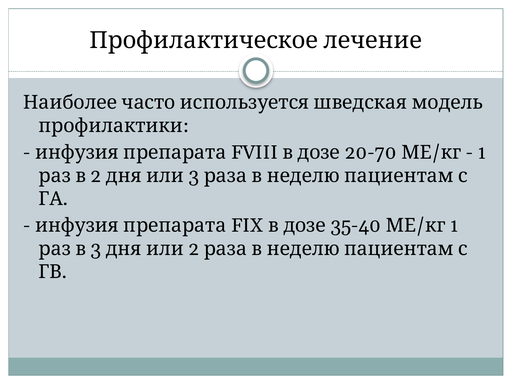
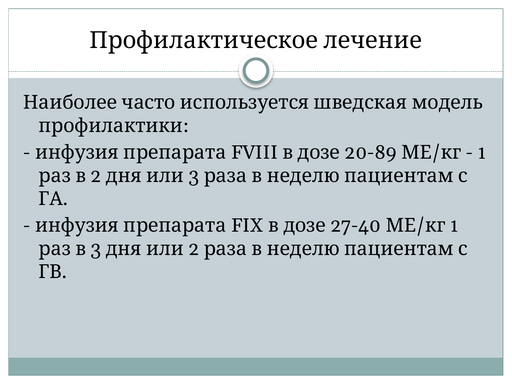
20-70: 20-70 -> 20-89 (371, 153)
35-40: 35-40 -> 27-40 (356, 226)
